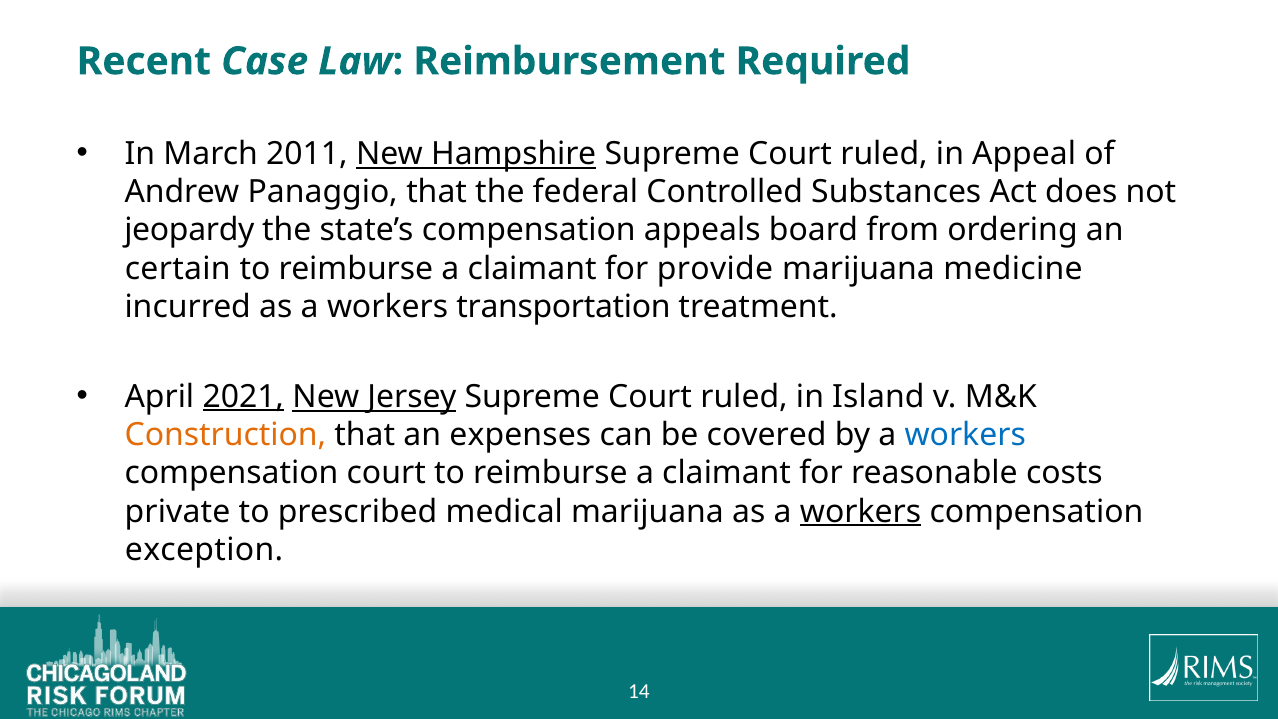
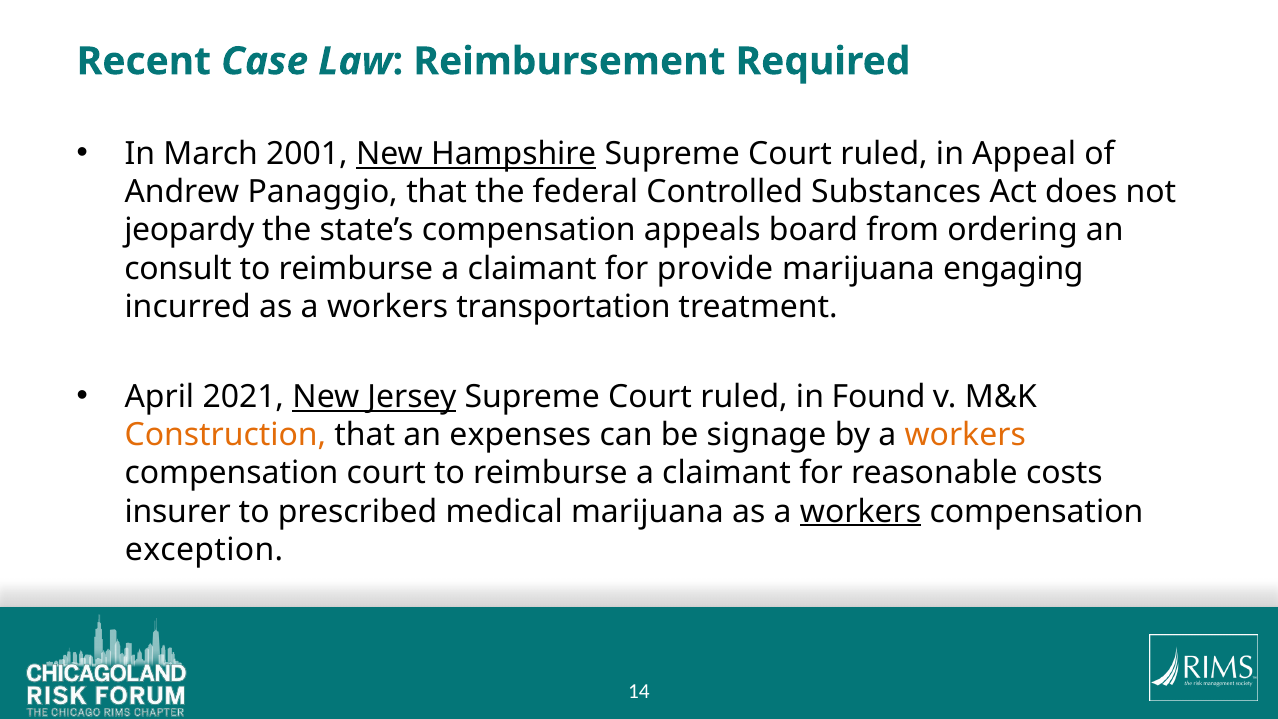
2011: 2011 -> 2001 (307, 154)
certain: certain -> consult (178, 269)
medicine: medicine -> engaging (1013, 269)
2021 underline: present -> none (243, 396)
Island: Island -> Found (879, 396)
covered: covered -> signage (767, 435)
workers colour: blue -> orange (965, 435)
private: private -> insurer (178, 511)
